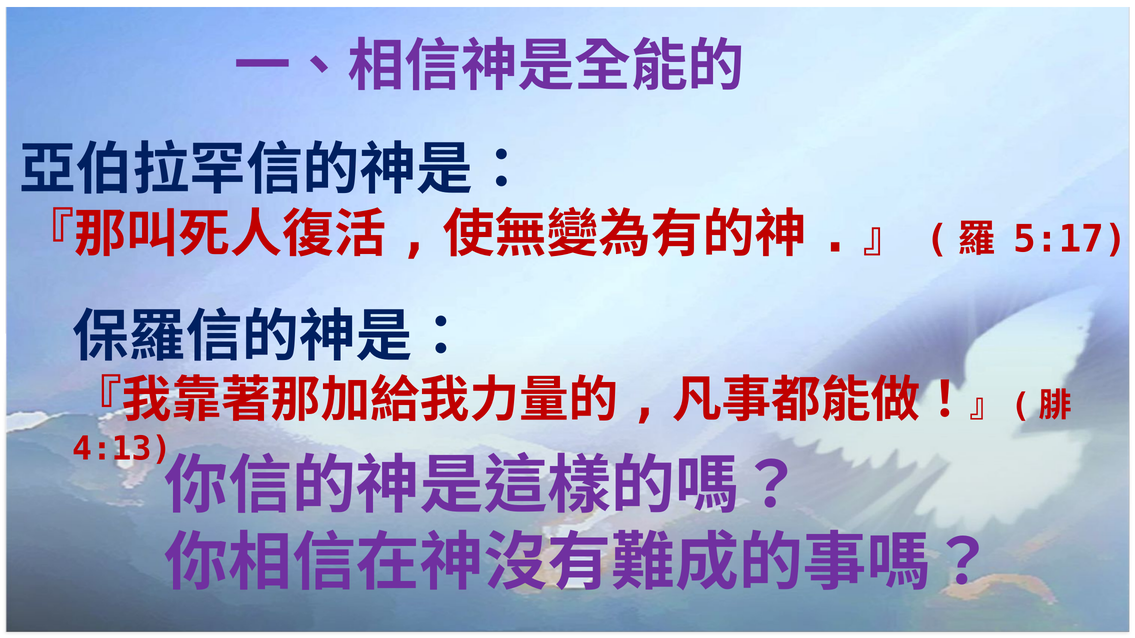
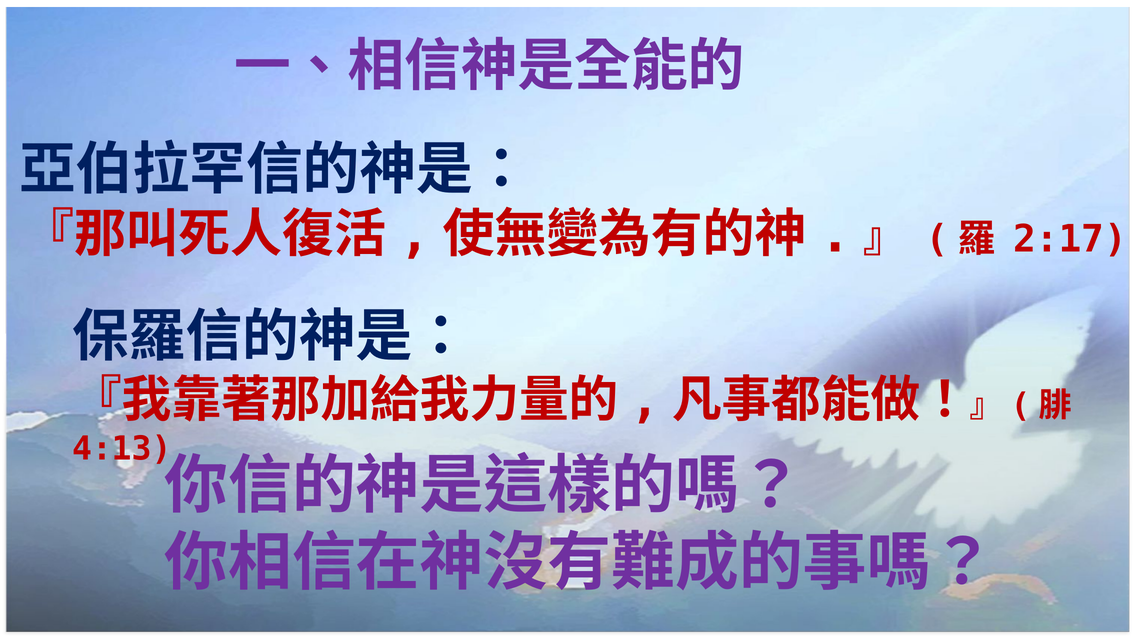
5:17: 5:17 -> 2:17 (1070, 240)
